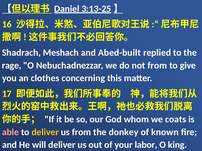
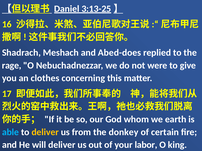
Abed-built: Abed-built -> Abed-does (119, 53)
not from: from -> were (157, 66)
coats: coats -> earth (176, 120)
able colour: pink -> light blue (10, 132)
known: known -> certain (165, 132)
